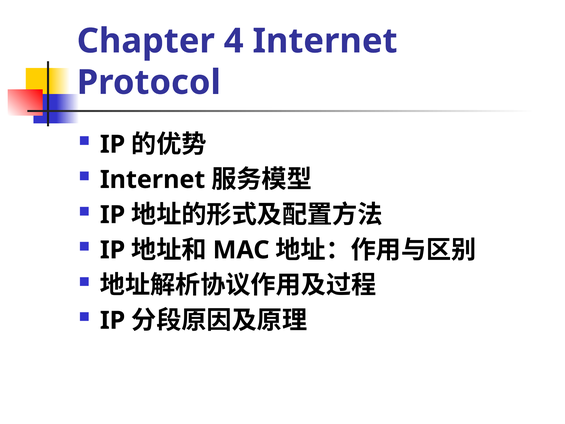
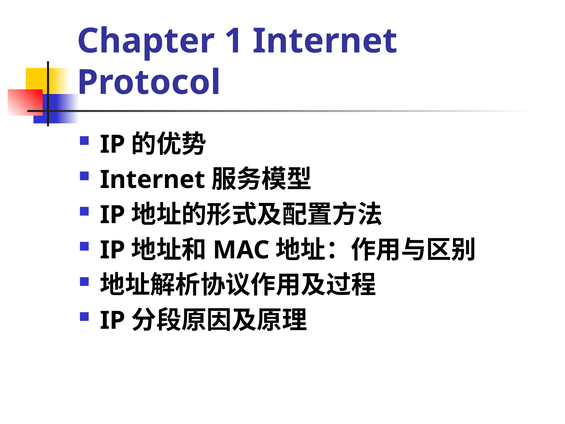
4: 4 -> 1 (234, 41)
